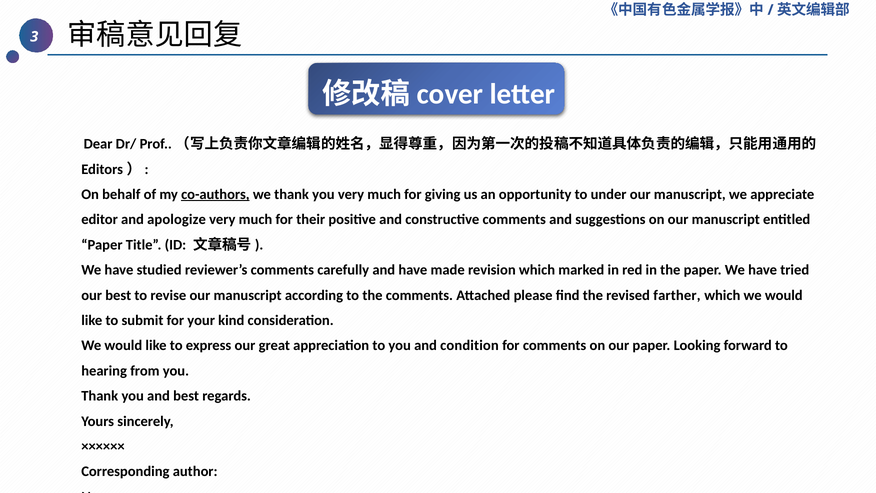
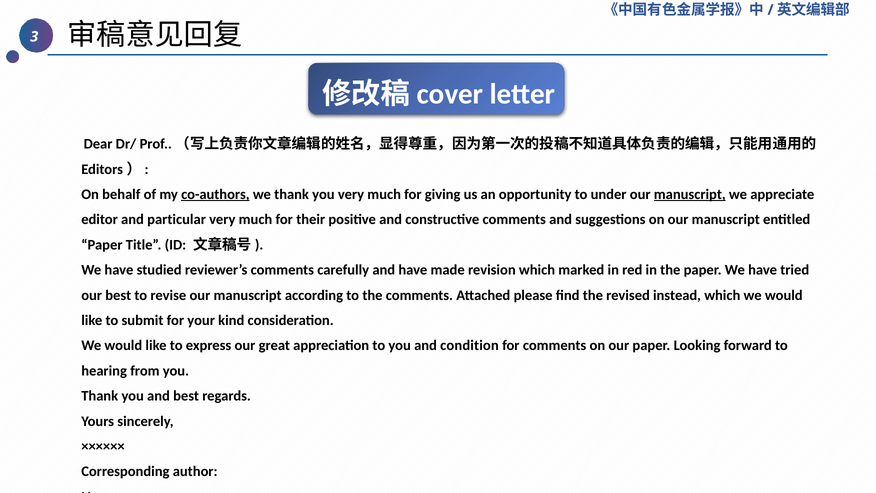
manuscript underline: none -> present (690, 194)
apologize: apologize -> particular (177, 219)
farther: farther -> instead (677, 295)
